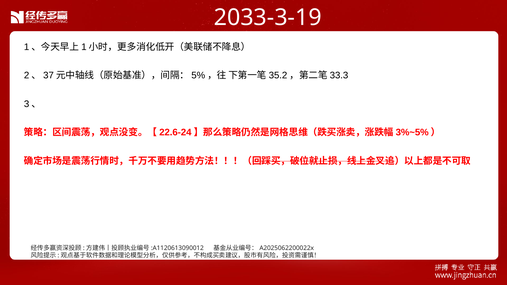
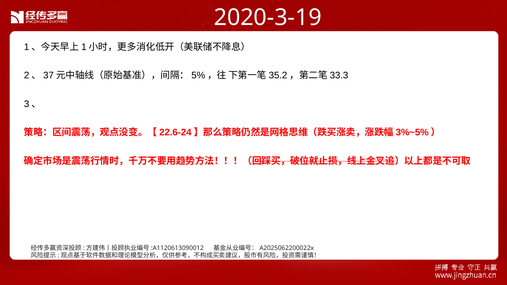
2033-3-19: 2033-3-19 -> 2020-3-19 (268, 17)
